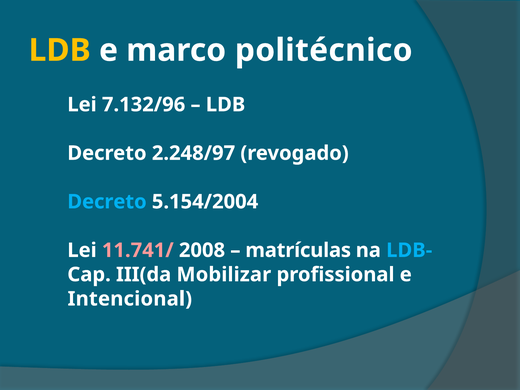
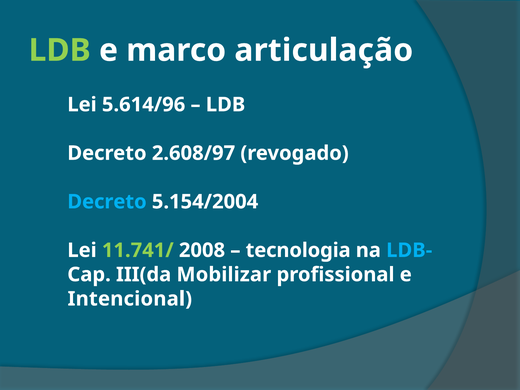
LDB colour: yellow -> light green (60, 50)
politécnico: politécnico -> articulação (324, 50)
7.132/96: 7.132/96 -> 5.614/96 (144, 105)
2.248/97: 2.248/97 -> 2.608/97 (193, 153)
11.741/ colour: pink -> light green (138, 250)
matrículas: matrículas -> tecnologia (298, 250)
